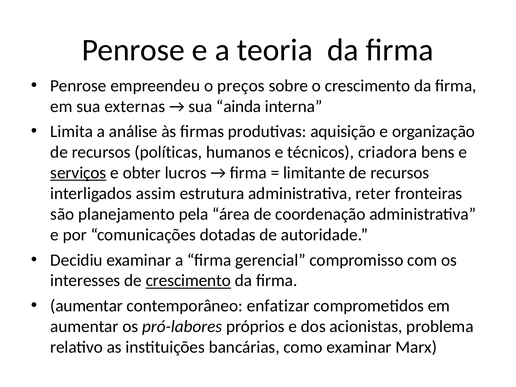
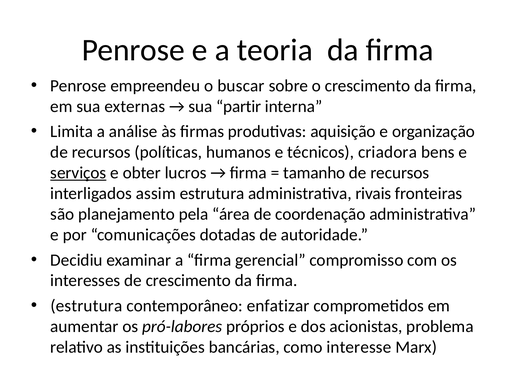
preços: preços -> buscar (241, 86)
ainda: ainda -> partir (239, 106)
limitante: limitante -> tamanho (314, 173)
reter: reter -> rivais (373, 193)
crescimento underline: present -> none (188, 281)
aumentar: aumentar -> estrutura (86, 306)
como examinar: examinar -> interesse (359, 347)
